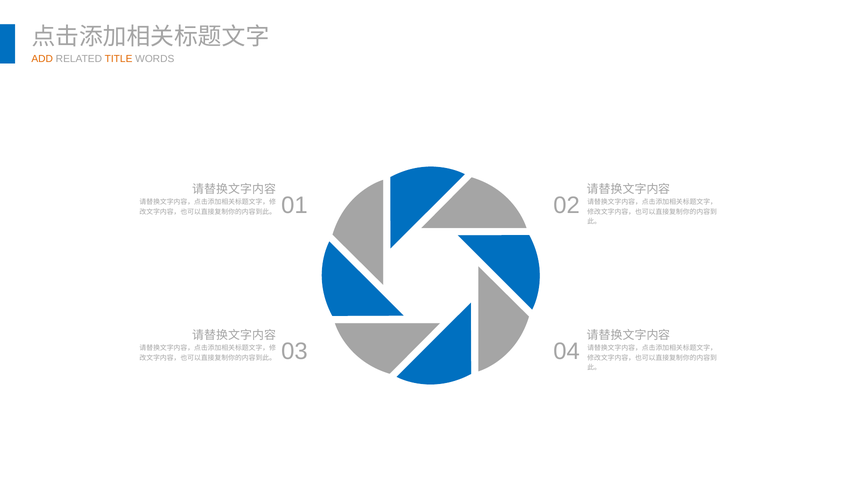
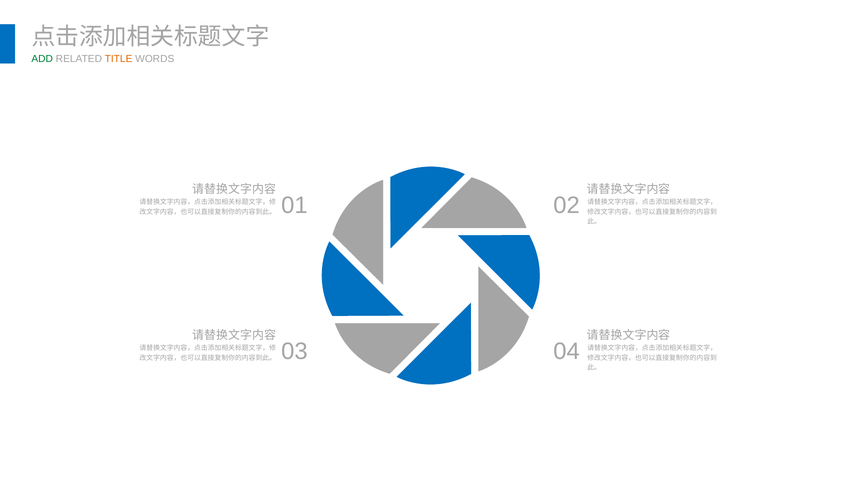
ADD colour: orange -> green (42, 59)
